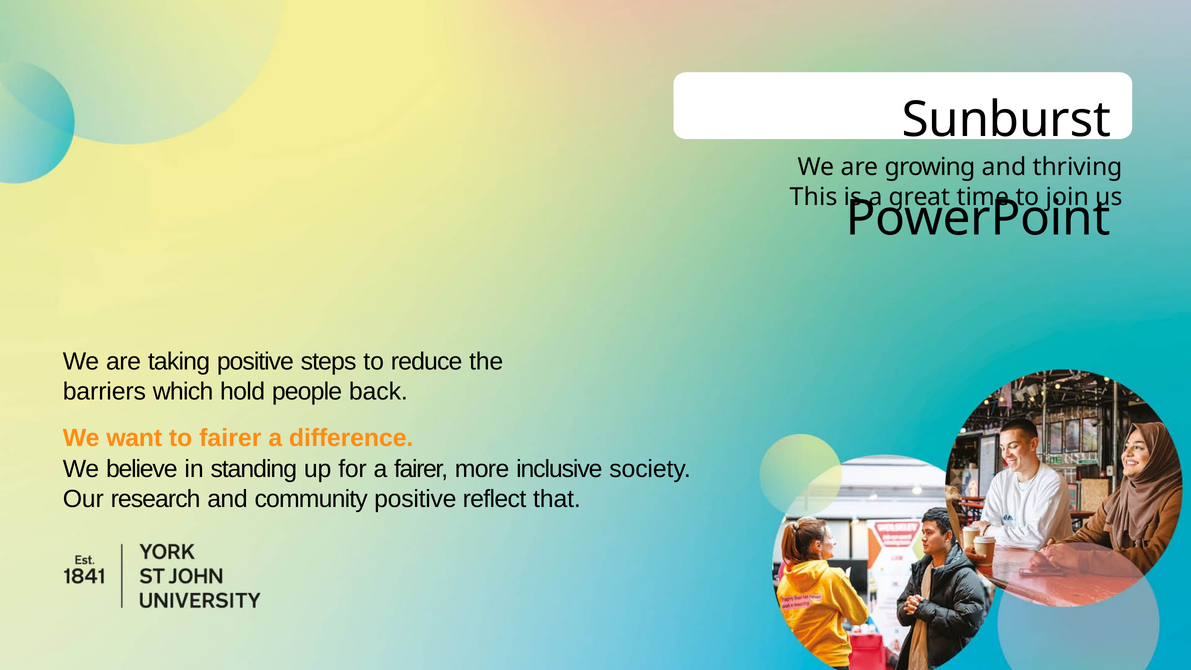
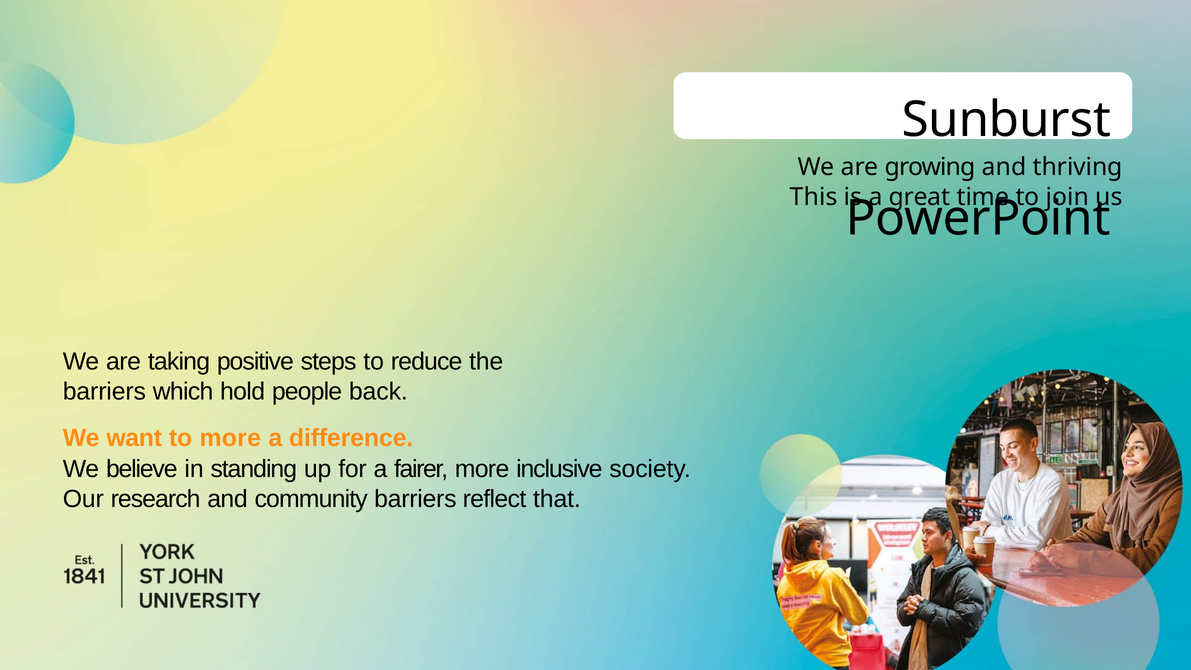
to fairer: fairer -> more (230, 438)
community positive: positive -> barriers (415, 499)
